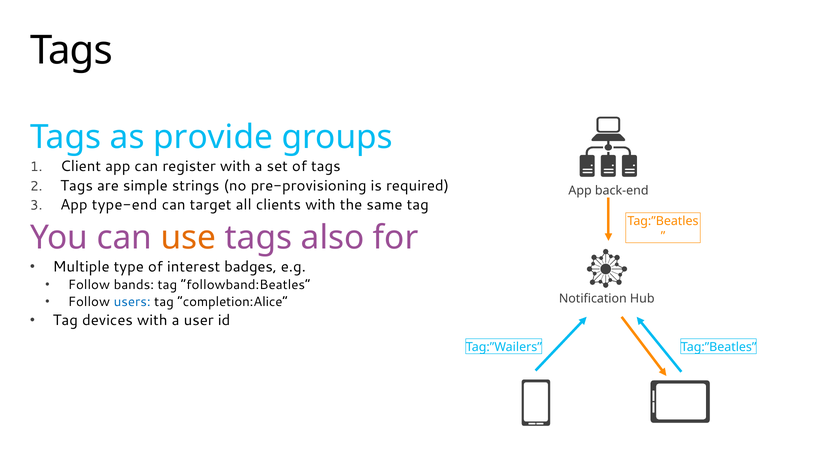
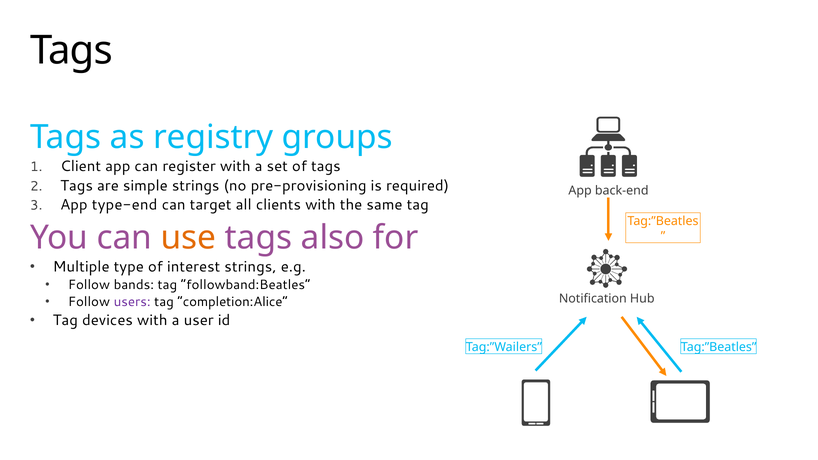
provide: provide -> registry (213, 137)
interest badges: badges -> strings (250, 267)
users colour: blue -> purple (132, 302)
